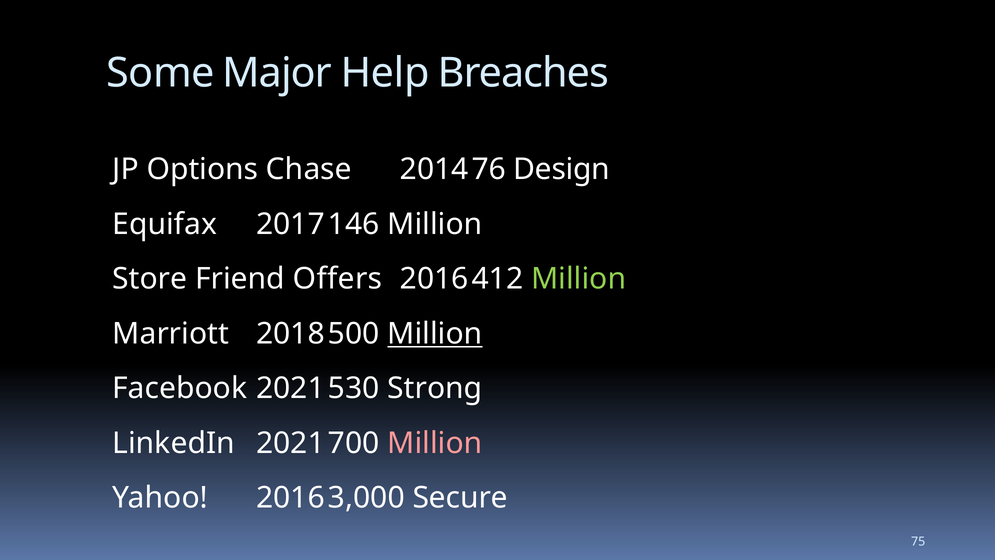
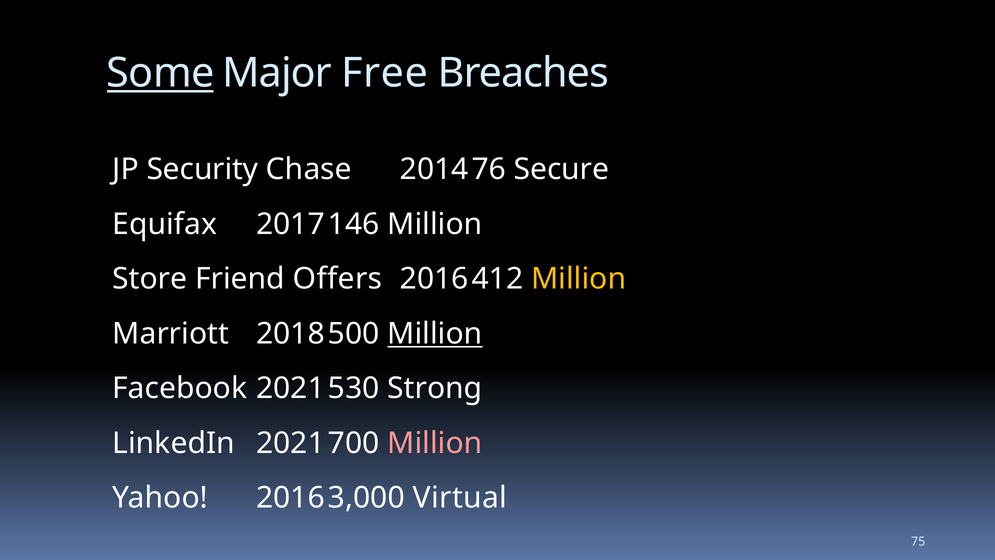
Some underline: none -> present (160, 73)
Help: Help -> Free (385, 73)
Options: Options -> Security (202, 169)
Design: Design -> Secure (562, 169)
Million colour: light green -> yellow (579, 279)
Secure: Secure -> Virtual (460, 498)
